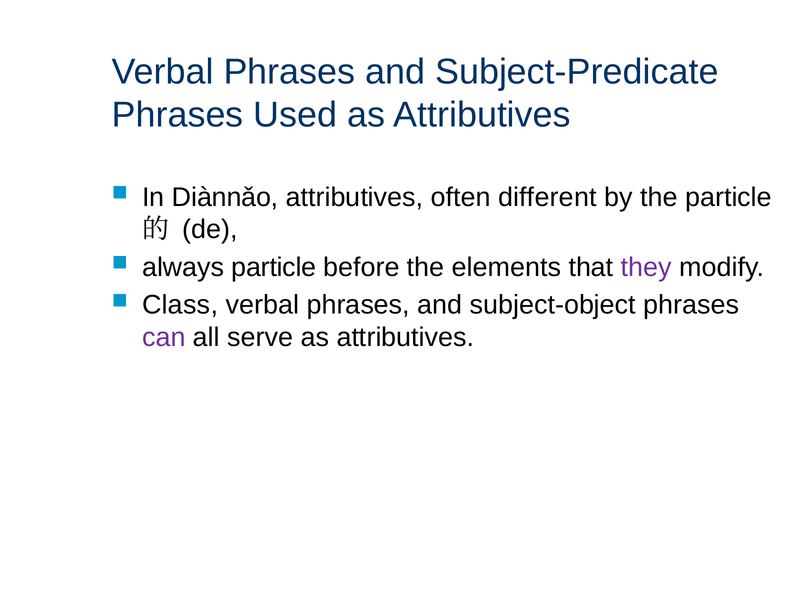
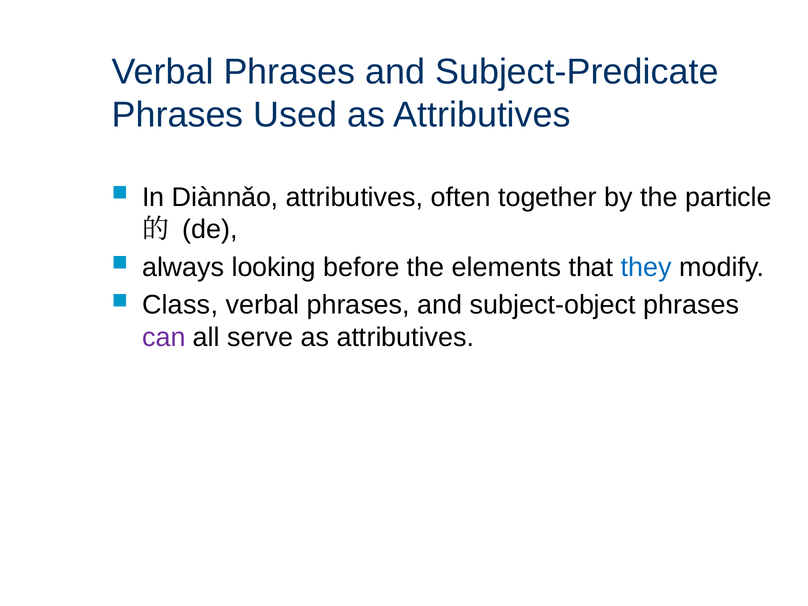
different: different -> together (547, 197)
always particle: particle -> looking (274, 267)
they colour: purple -> blue (646, 267)
